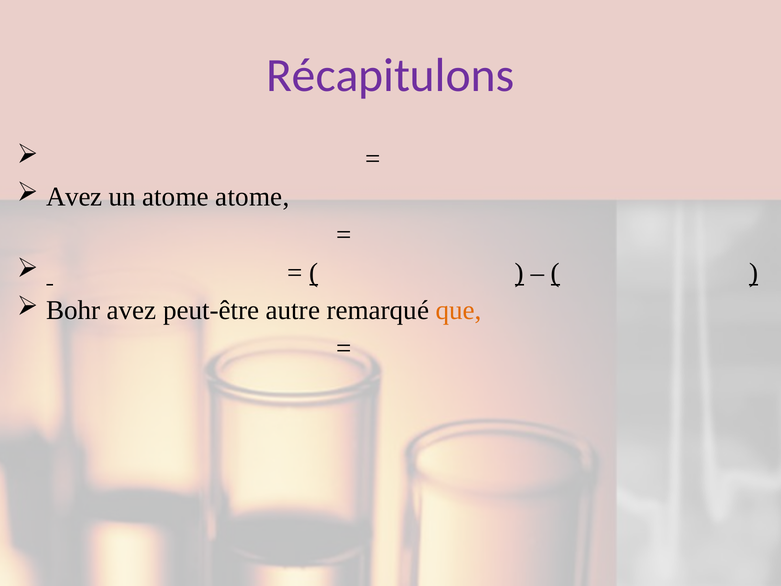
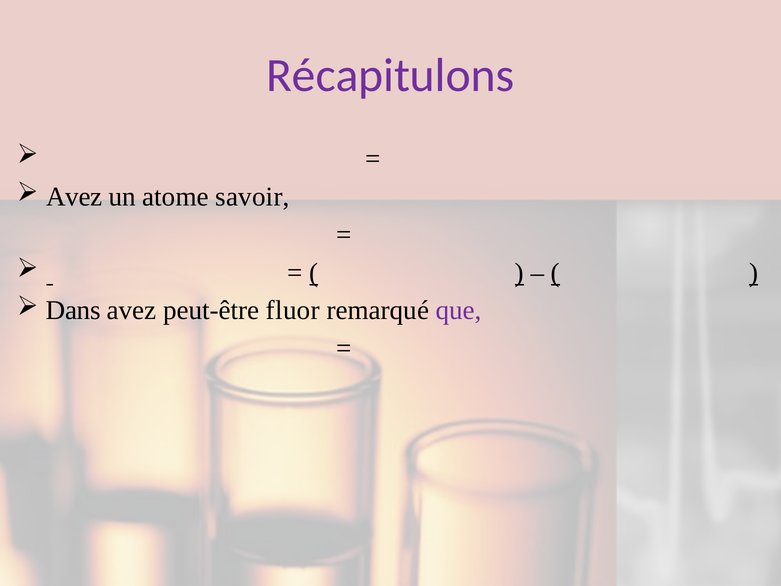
atome atome: atome -> savoir (252, 197)
Bohr: Bohr -> Dans (73, 310)
autre: autre -> fluor (293, 310)
que colour: orange -> purple (459, 310)
